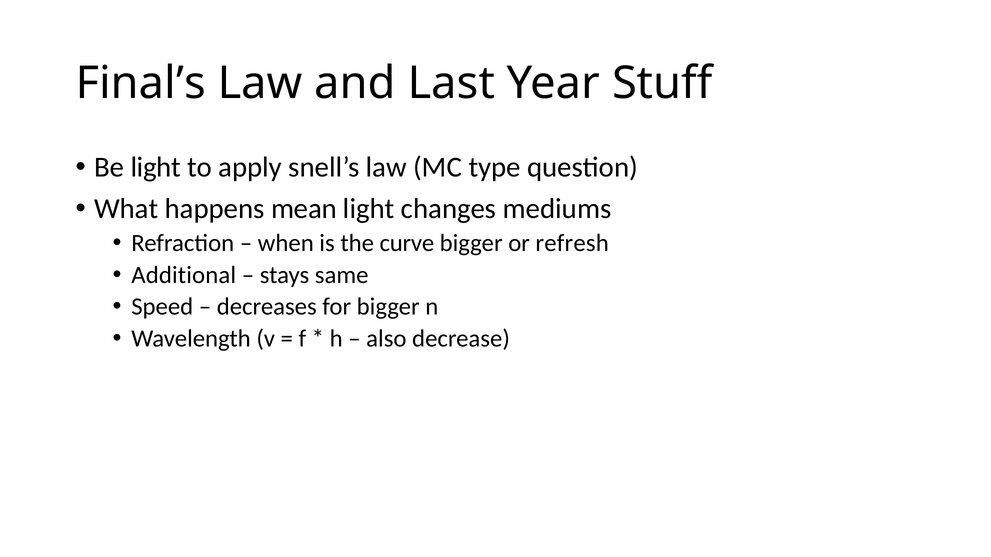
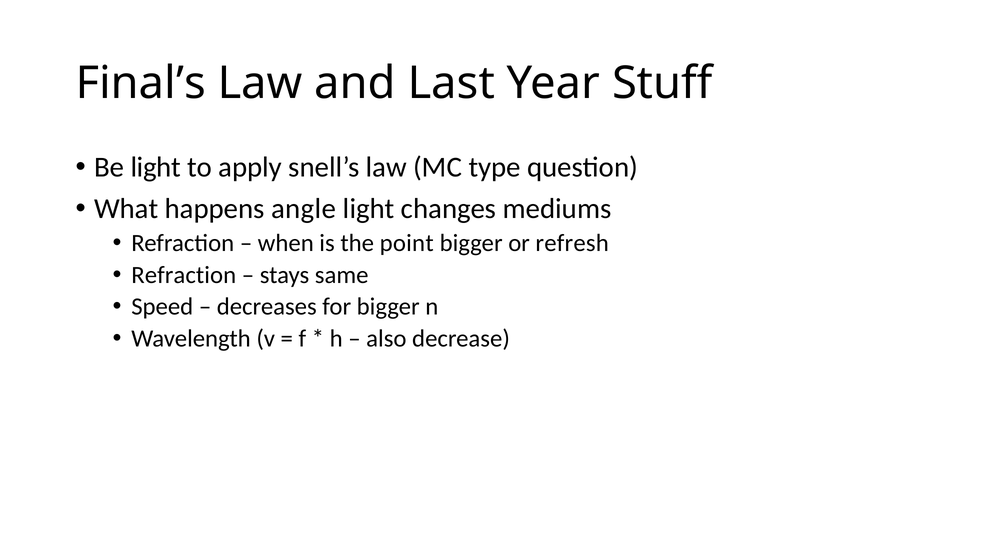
mean: mean -> angle (304, 209)
curve: curve -> point (407, 243)
Additional: Additional -> Refraction (184, 275)
